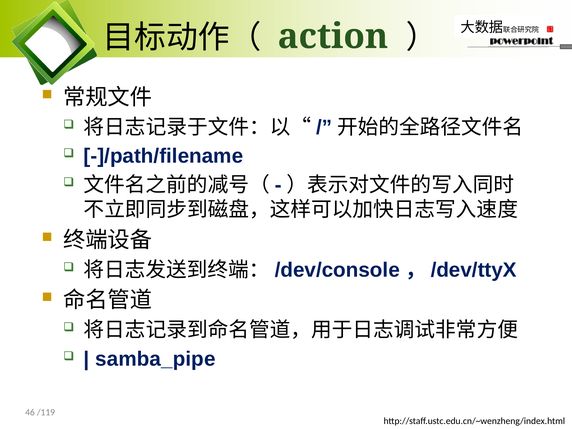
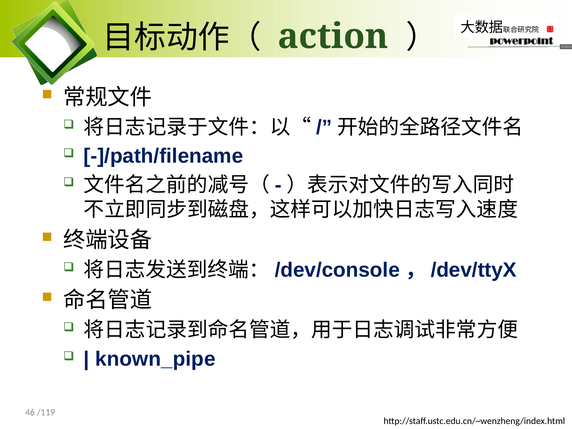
samba_pipe: samba_pipe -> known_pipe (155, 359)
